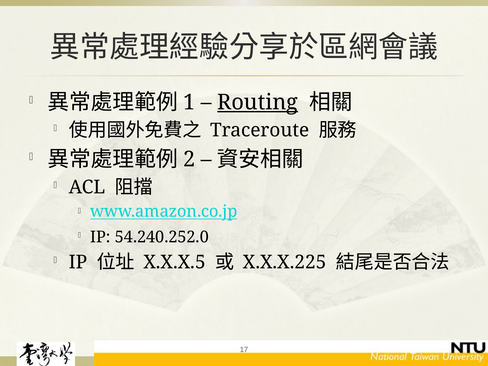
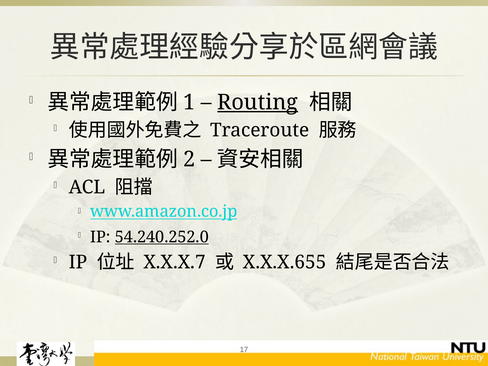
54.240.252.0 underline: none -> present (162, 237)
X.X.X.5: X.X.X.5 -> X.X.X.7 (175, 262)
X.X.X.225: X.X.X.225 -> X.X.X.655 (285, 262)
